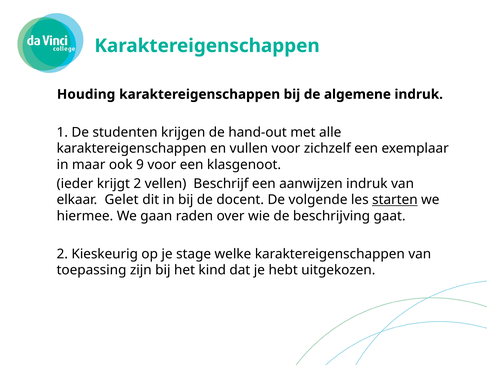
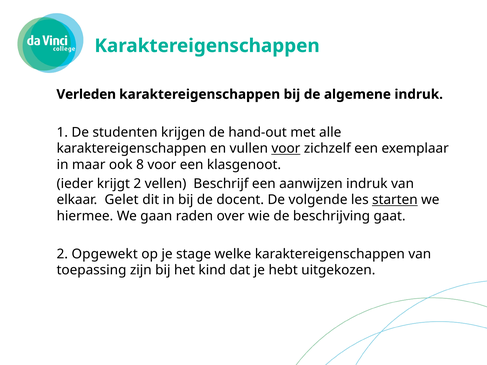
Houding: Houding -> Verleden (86, 94)
voor underline: none -> present (286, 149)
9: 9 -> 8 (140, 165)
Kieskeurig: Kieskeurig -> Opgewekt (105, 254)
